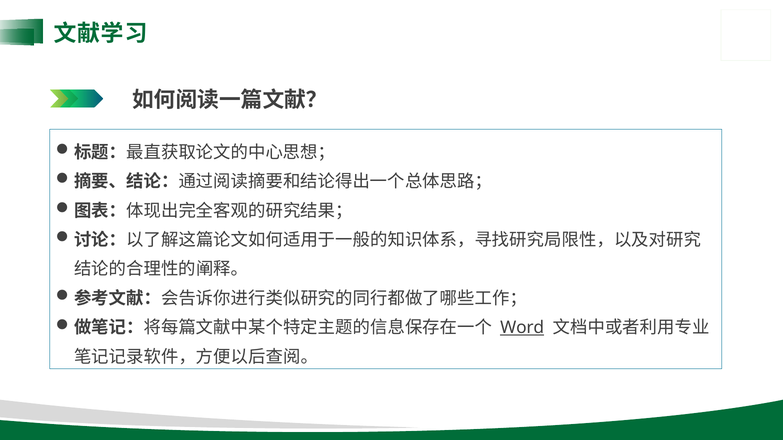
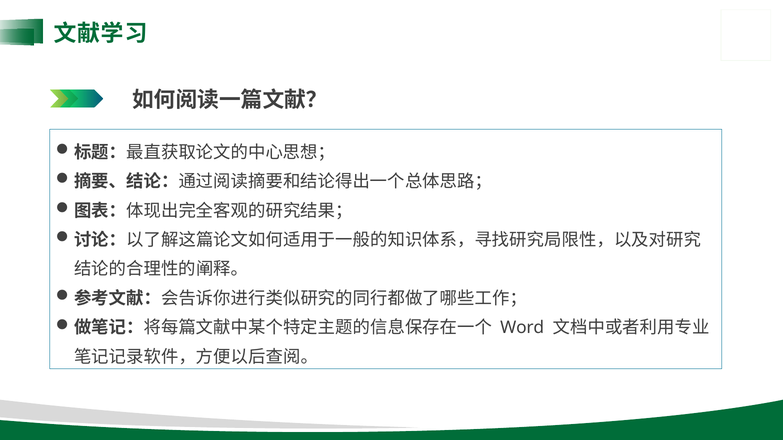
Word underline: present -> none (522, 328)
